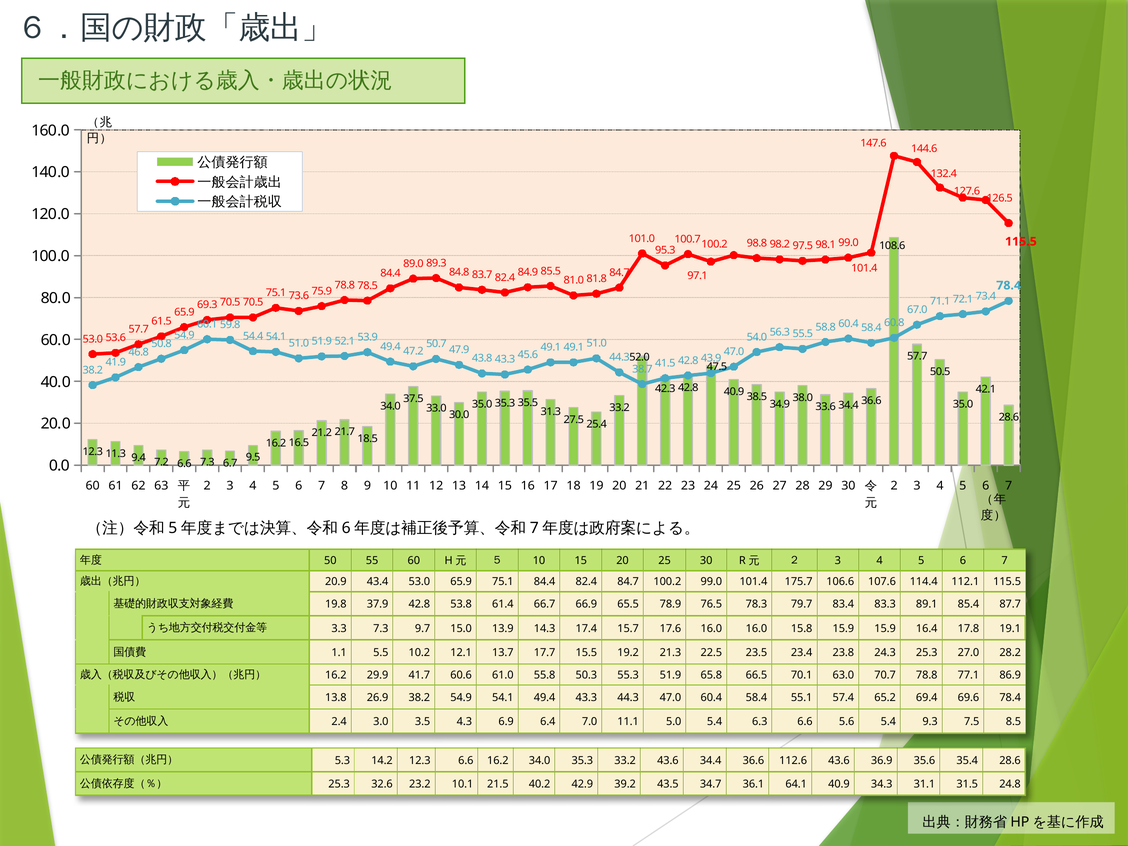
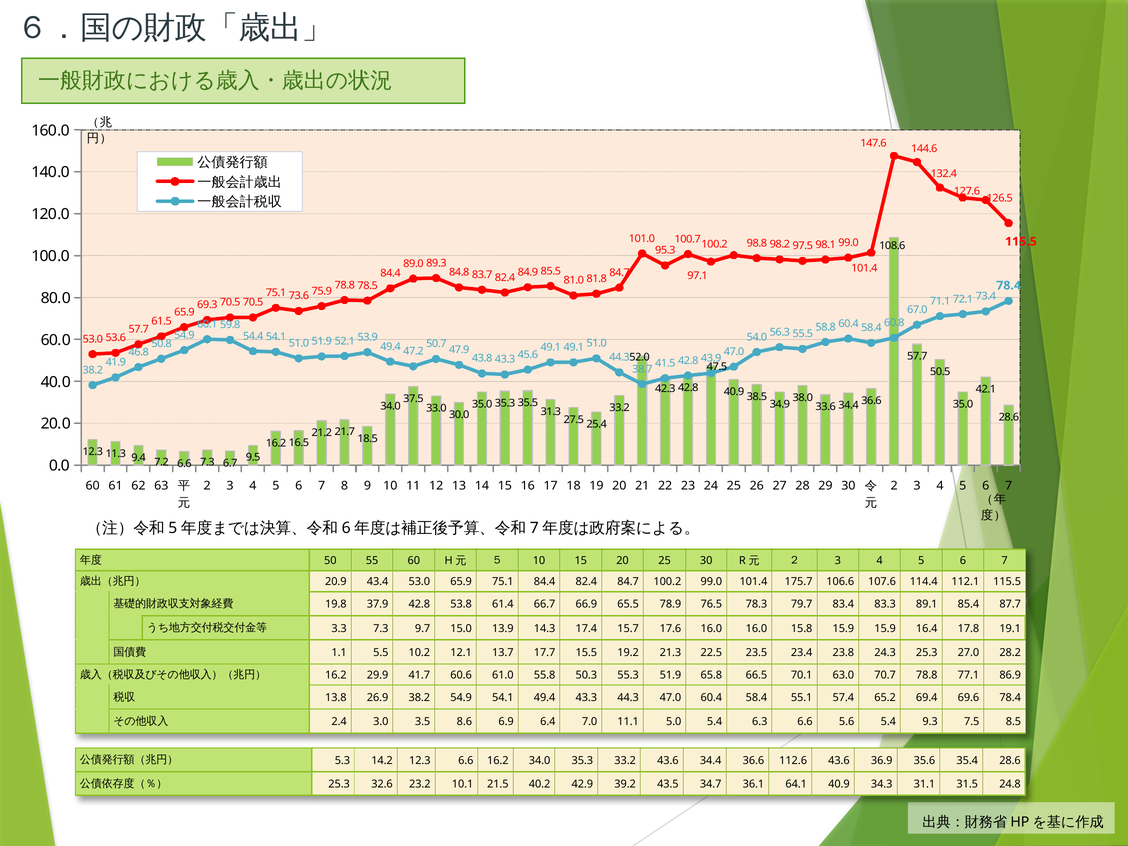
4.3: 4.3 -> 8.6 (464, 722)
